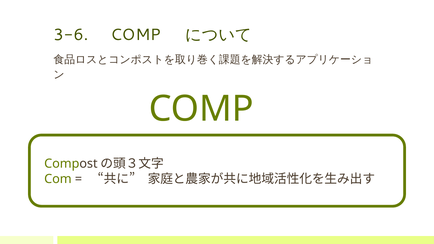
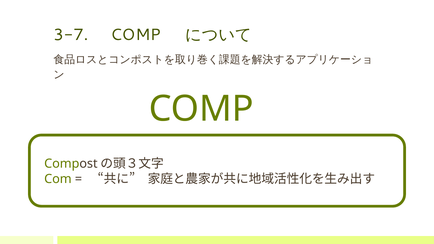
3-6: 3-6 -> 3-7 (71, 35)
